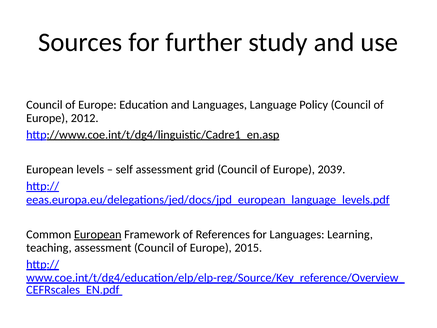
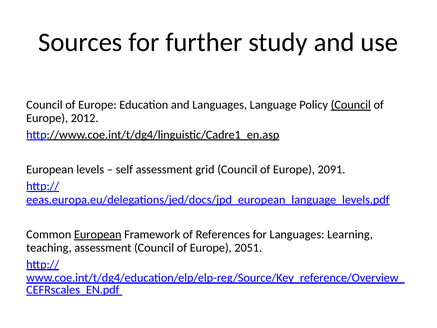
Council underline: none -> present (351, 105)
2039: 2039 -> 2091 (331, 170)
2015: 2015 -> 2051 (248, 248)
